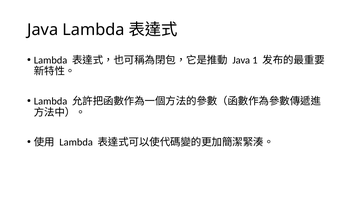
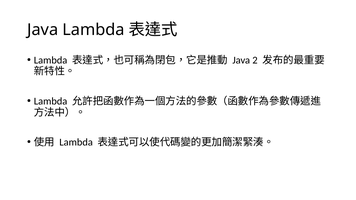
1: 1 -> 2 (255, 60)
